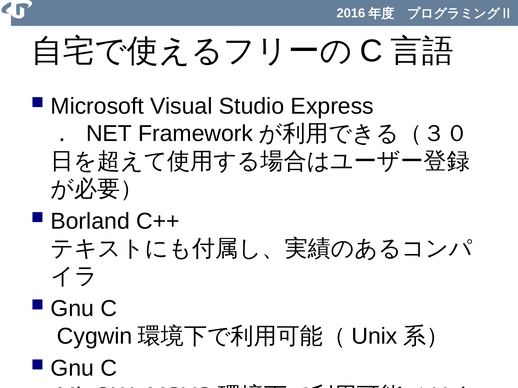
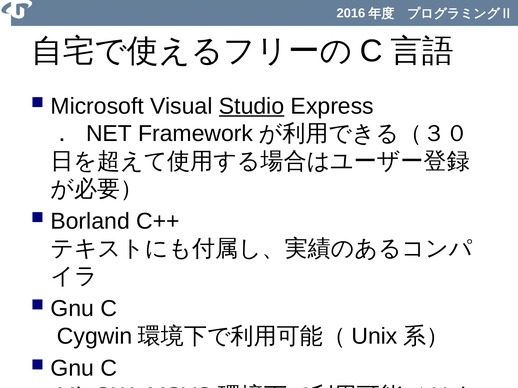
Studio underline: none -> present (252, 106)
